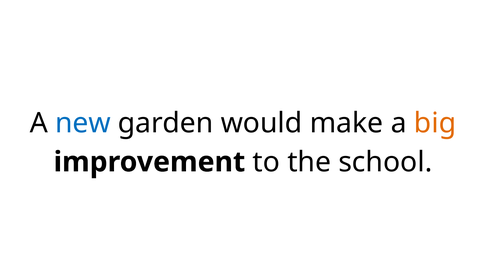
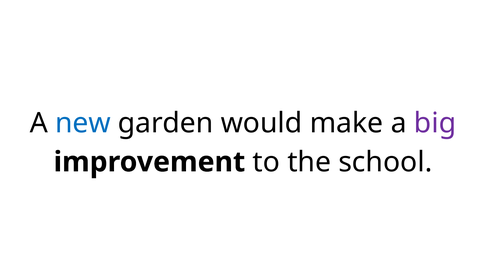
big colour: orange -> purple (435, 123)
